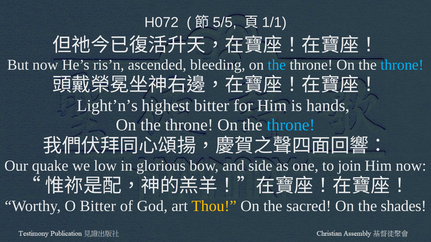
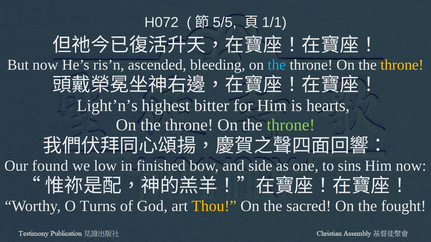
throne colour: light blue -> yellow (402, 65)
hands: hands -> hearts (328, 106)
throne colour: light blue -> light green (291, 125)
quake: quake -> found (50, 166)
glorious: glorious -> finished (161, 166)
join: join -> sins (349, 166)
O Bitter: Bitter -> Turns (98, 206)
shades: shades -> fought (404, 206)
